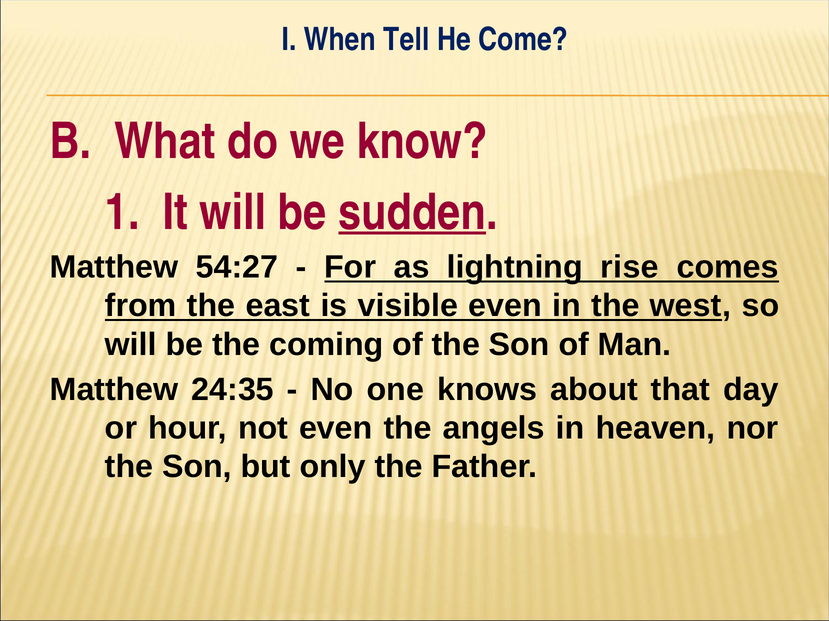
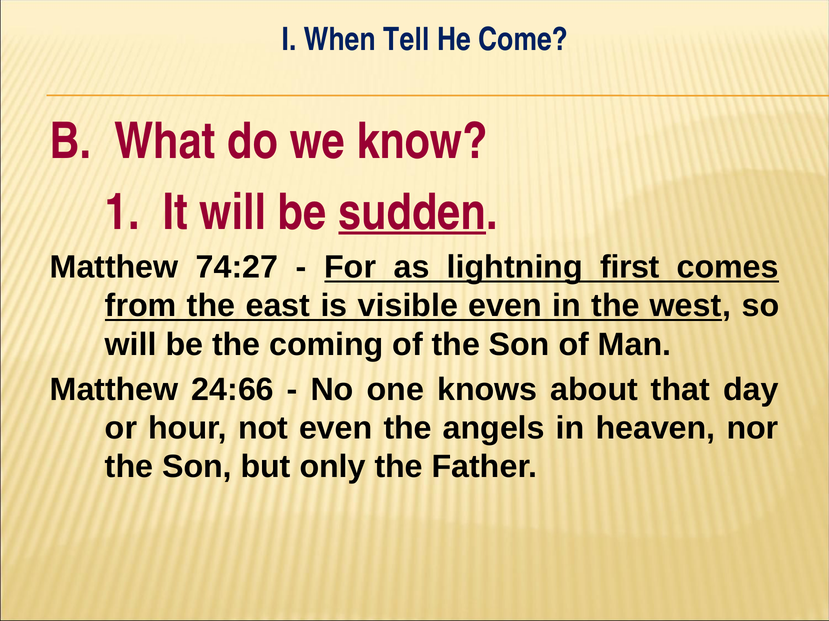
54:27: 54:27 -> 74:27 (237, 268)
rise: rise -> first (630, 268)
24:35: 24:35 -> 24:66 (233, 390)
